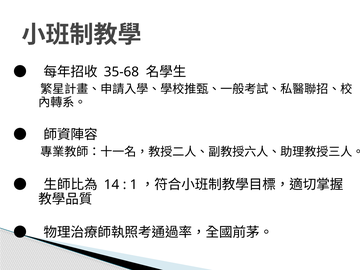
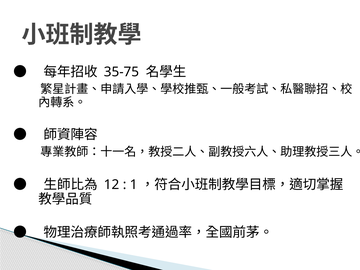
35-68: 35-68 -> 35-75 (122, 72)
14: 14 -> 12 (112, 185)
